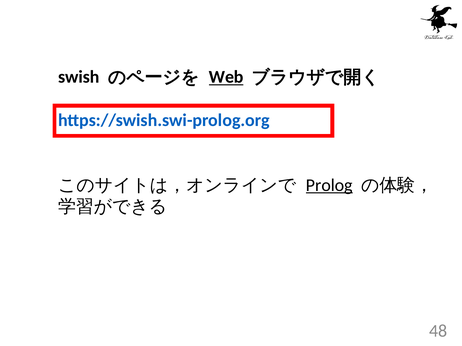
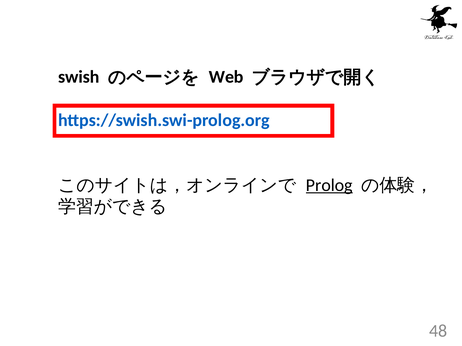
Web underline: present -> none (226, 77)
